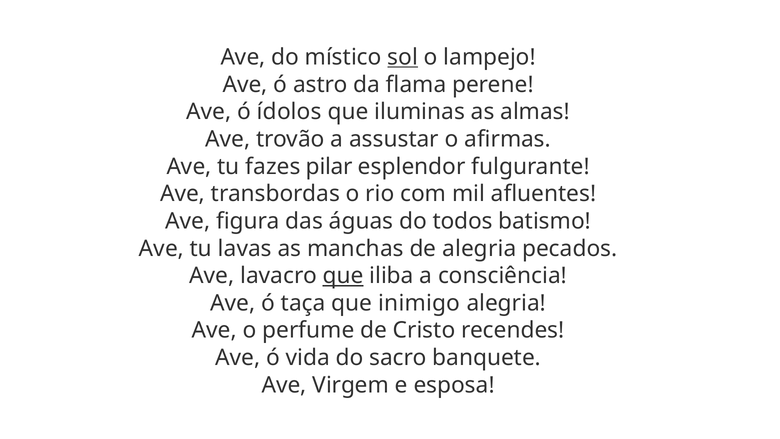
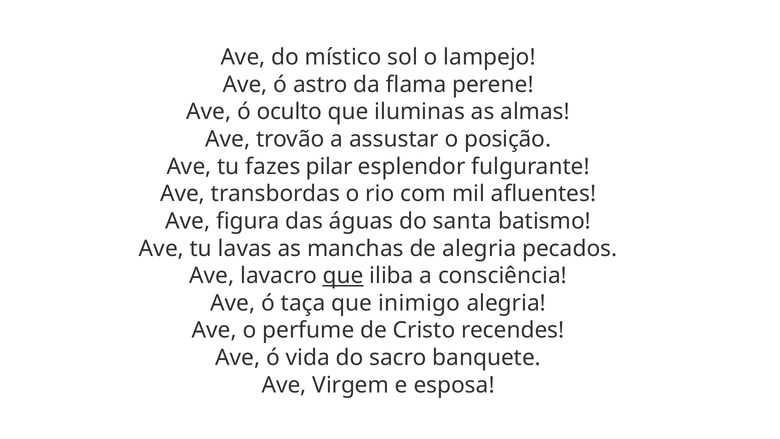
sol underline: present -> none (403, 57)
ídolos: ídolos -> oculto (289, 112)
afirmas: afirmas -> posição (508, 139)
todos: todos -> santa (462, 221)
